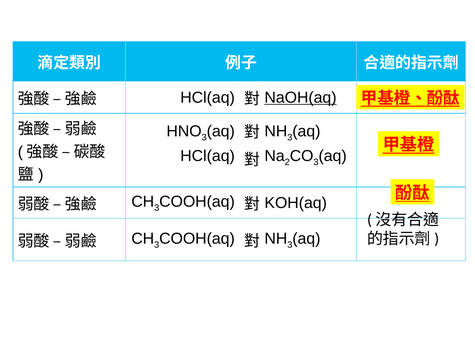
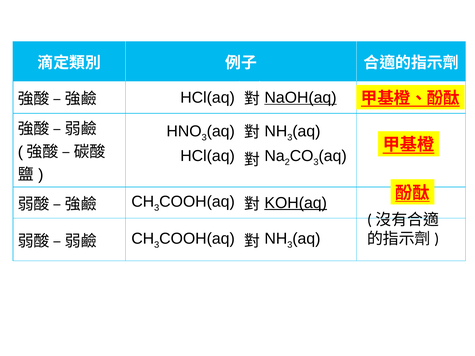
KOH(aq underline: none -> present (296, 203)
